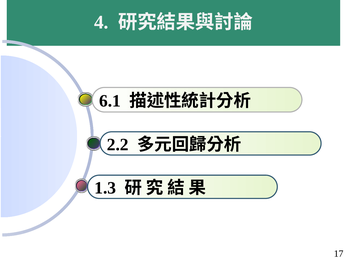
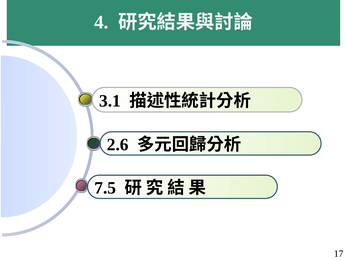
6.1: 6.1 -> 3.1 (110, 101)
2.2: 2.2 -> 2.6 (118, 145)
1.3: 1.3 -> 7.5 (105, 188)
